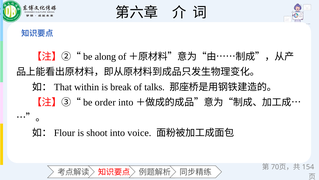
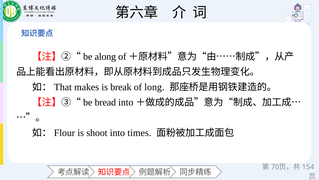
within: within -> makes (87, 87)
talks: talks -> long (154, 87)
order: order -> bread (105, 102)
voice: voice -> times (139, 133)
